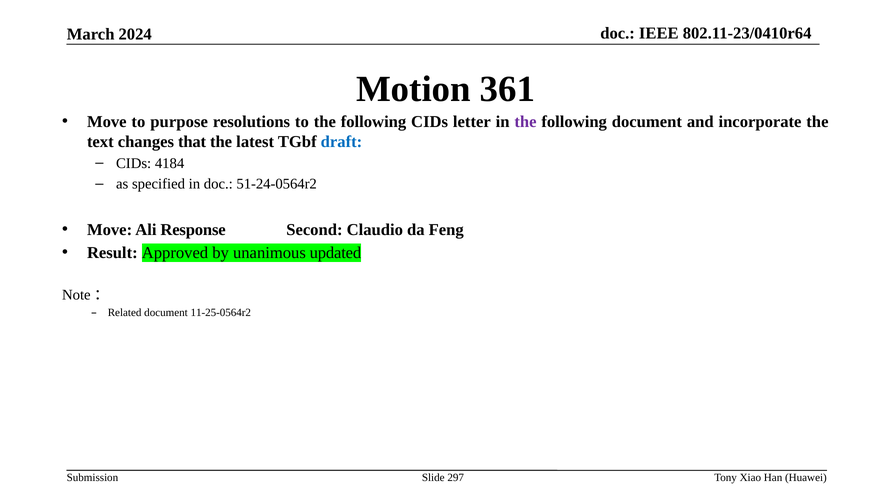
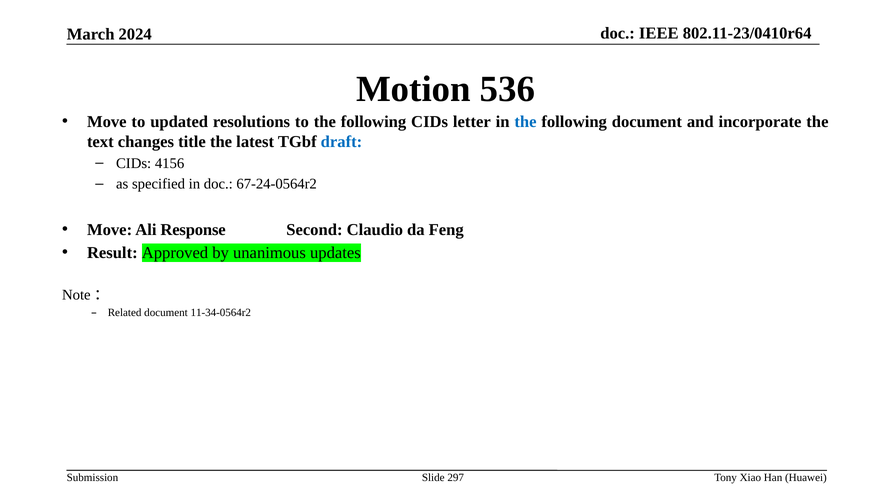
361: 361 -> 536 (508, 89)
purpose: purpose -> updated (179, 122)
the colour: purple -> blue (525, 122)
that: that -> title (192, 142)
4184: 4184 -> 4156 (170, 164)
51-24-0564r2: 51-24-0564r2 -> 67-24-0564r2 (277, 184)
updated: updated -> updates (335, 253)
11-25-0564r2: 11-25-0564r2 -> 11-34-0564r2 (221, 313)
